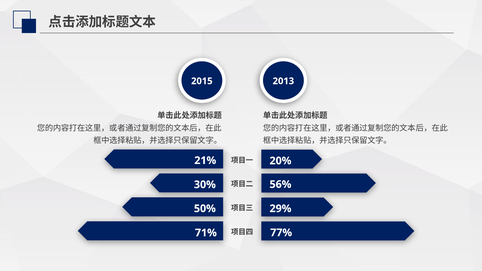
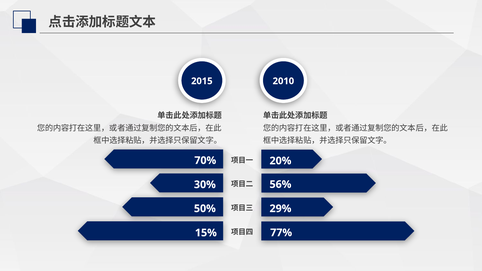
2013: 2013 -> 2010 (283, 81)
21%: 21% -> 70% (205, 161)
71%: 71% -> 15% (206, 233)
